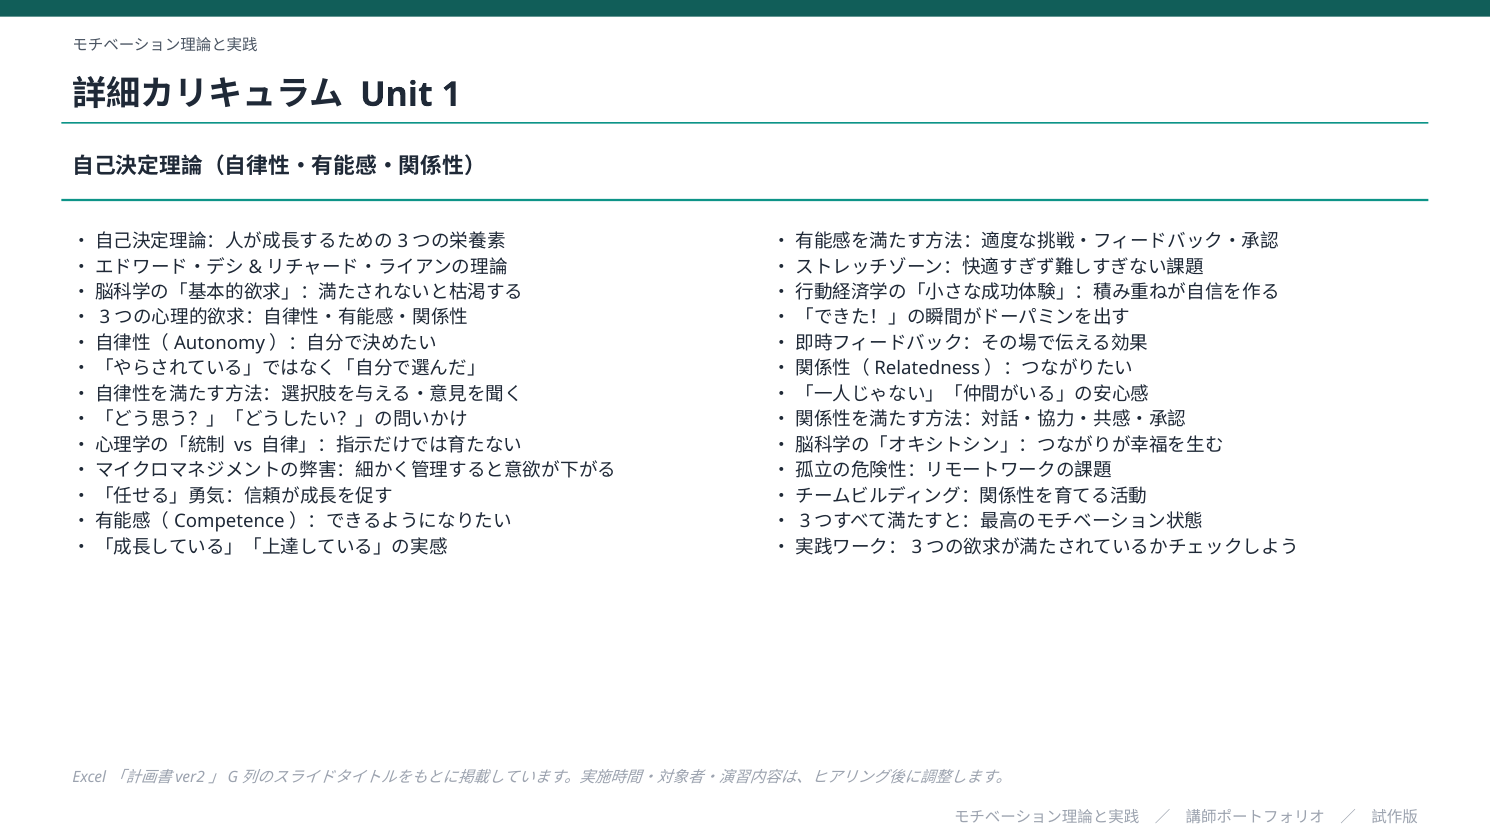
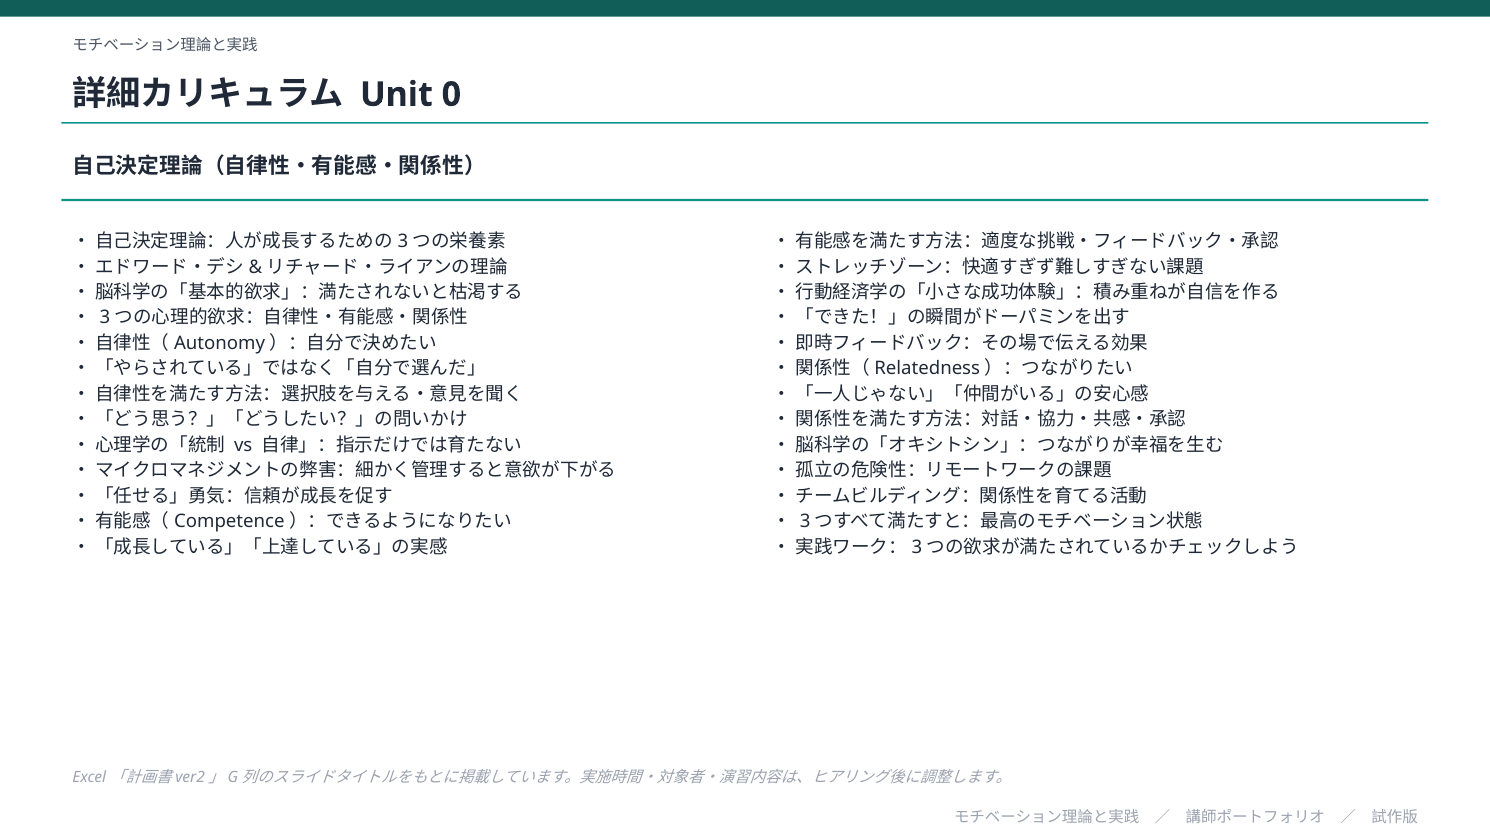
1: 1 -> 0 (451, 95)
